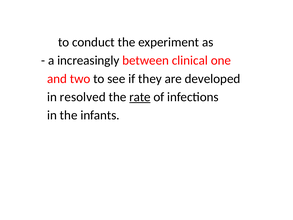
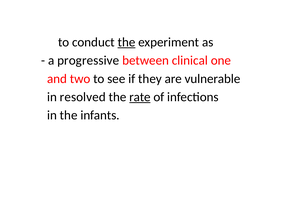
the underline: none -> present (127, 42)
increasingly: increasingly -> progressive (88, 60)
developed: developed -> vulnerable (213, 79)
